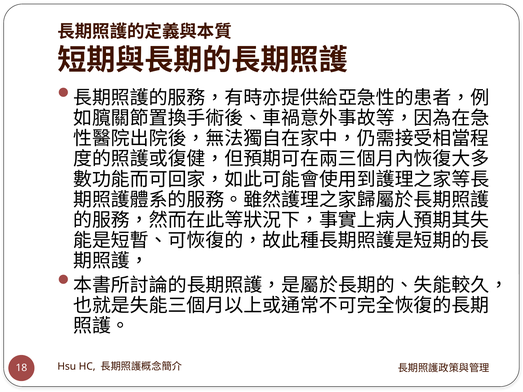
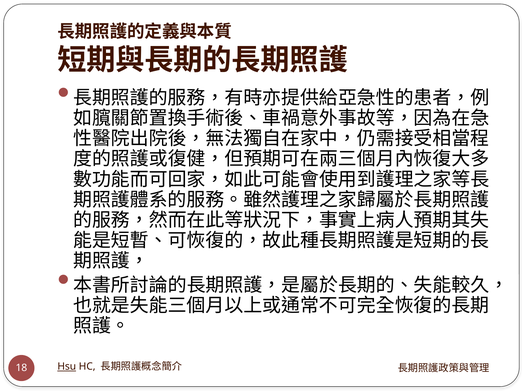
Hsu underline: none -> present (67, 367)
